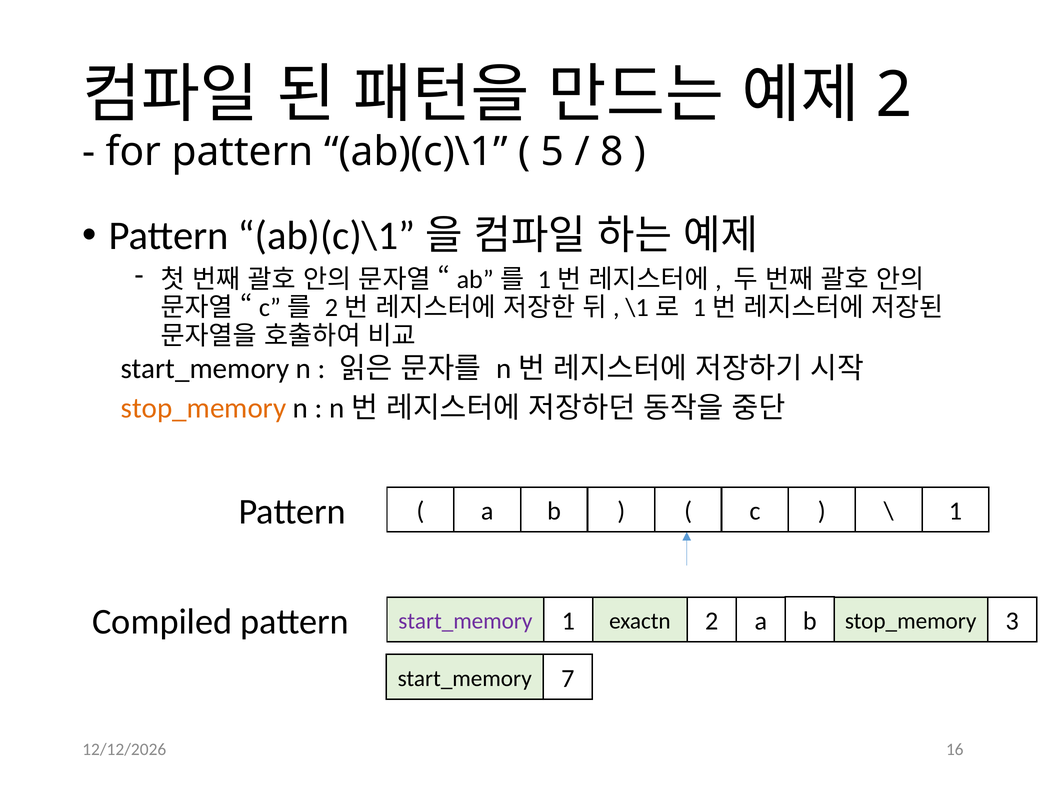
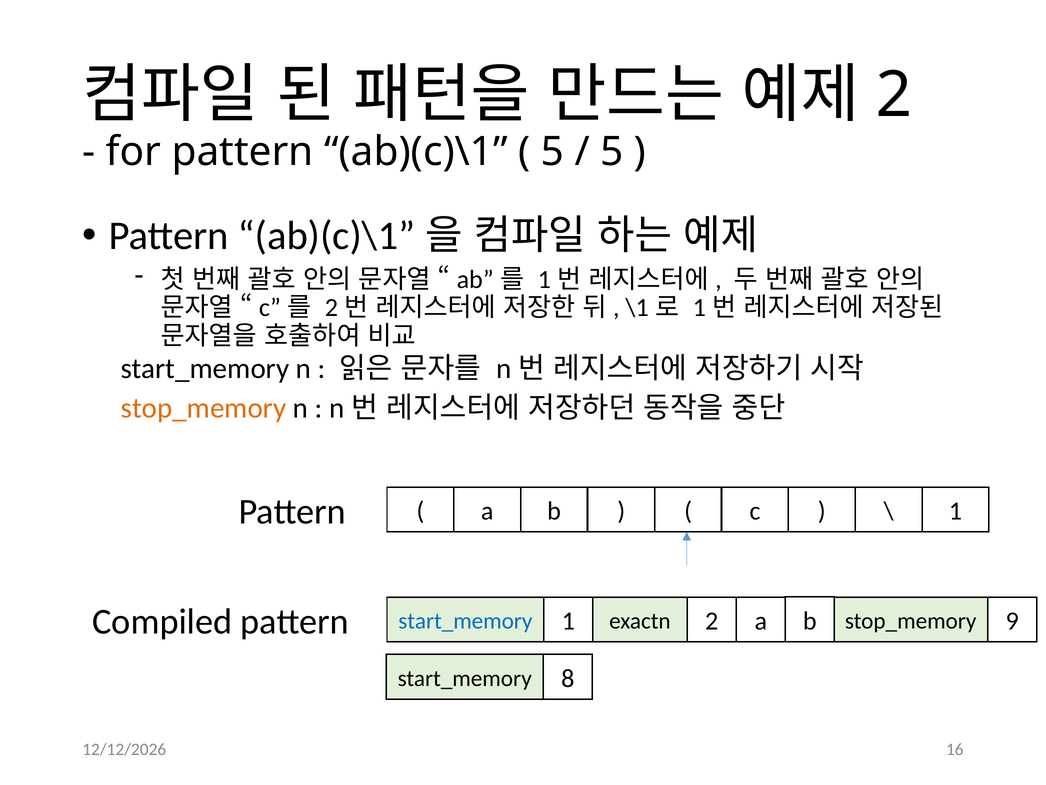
8: 8 -> 5 (612, 152)
3: 3 -> 9 (1012, 621)
start_memory colour: purple -> blue (465, 621)
7: 7 -> 8 (568, 678)
